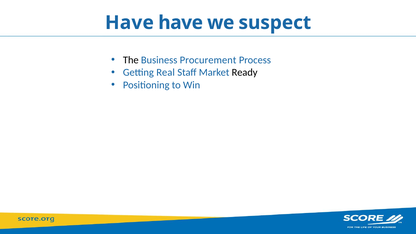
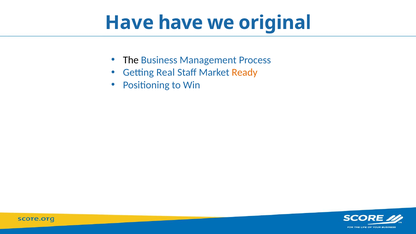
suspect: suspect -> original (275, 23)
Procurement: Procurement -> Management (208, 60)
Ready colour: black -> orange (245, 72)
